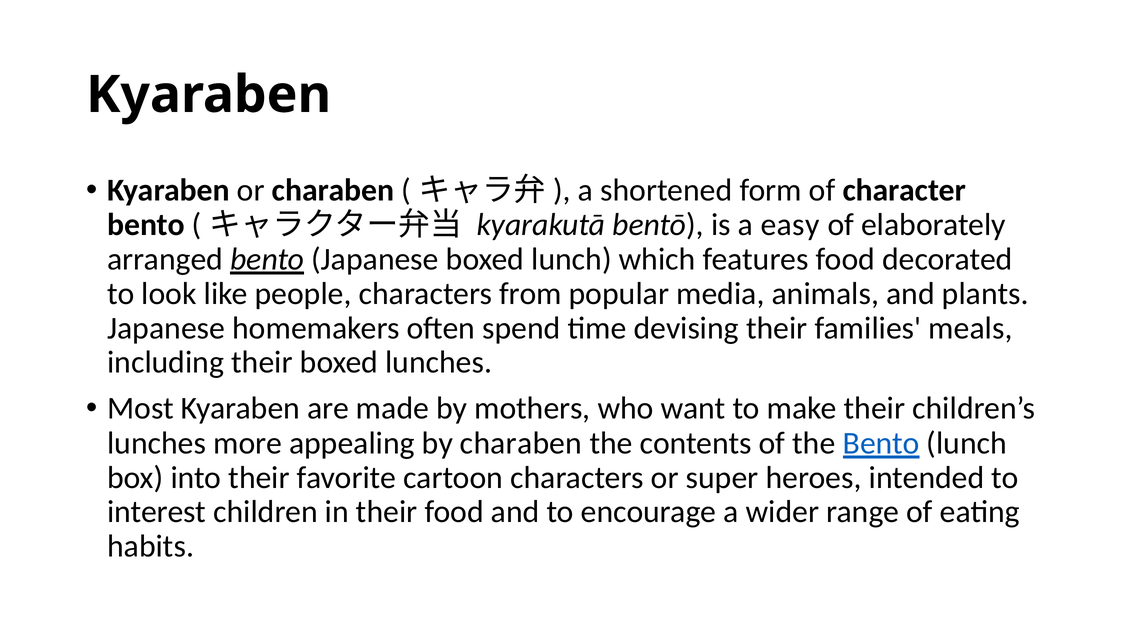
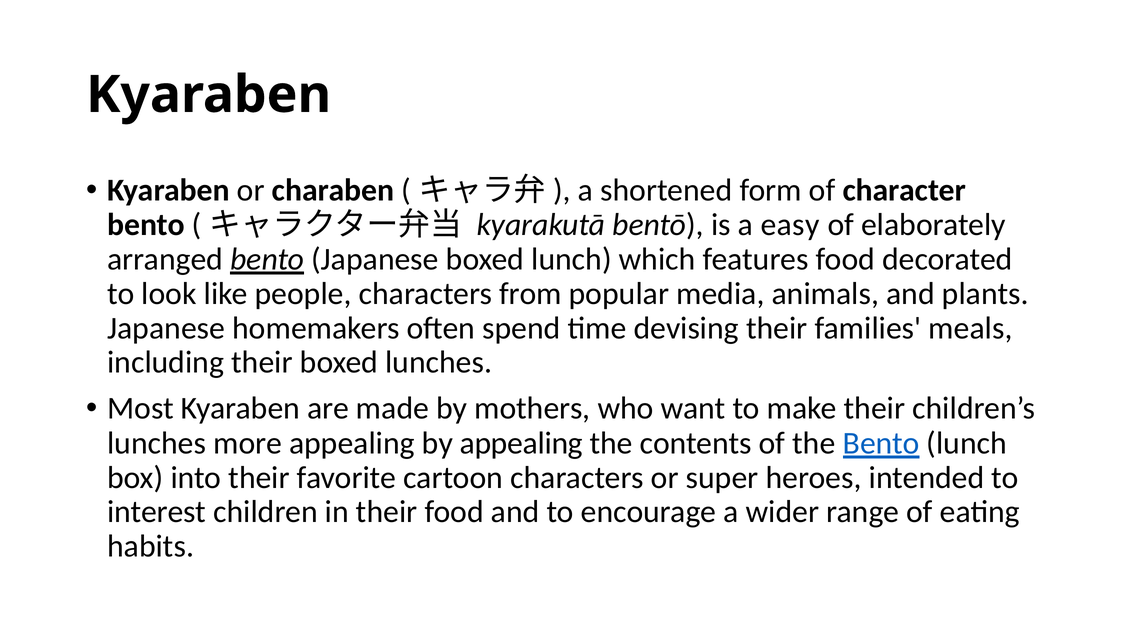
by charaben: charaben -> appealing (521, 443)
